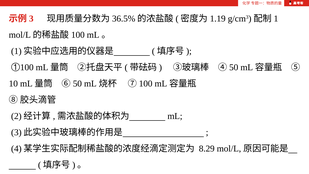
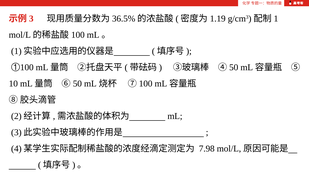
8.29: 8.29 -> 7.98 (207, 148)
